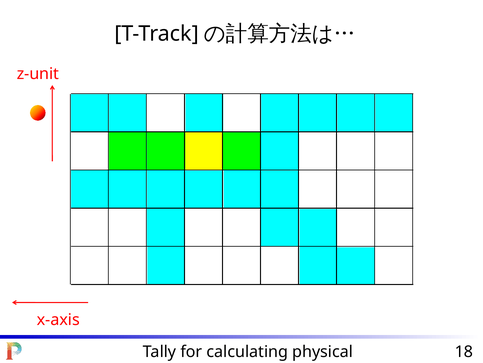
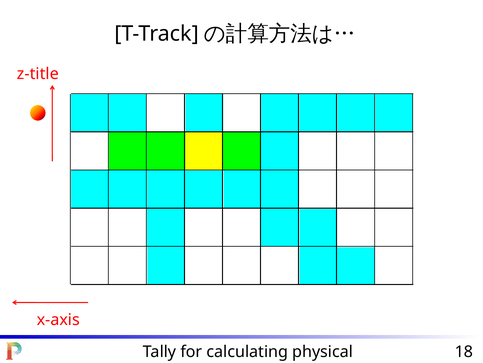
z-unit: z-unit -> z-title (38, 74)
